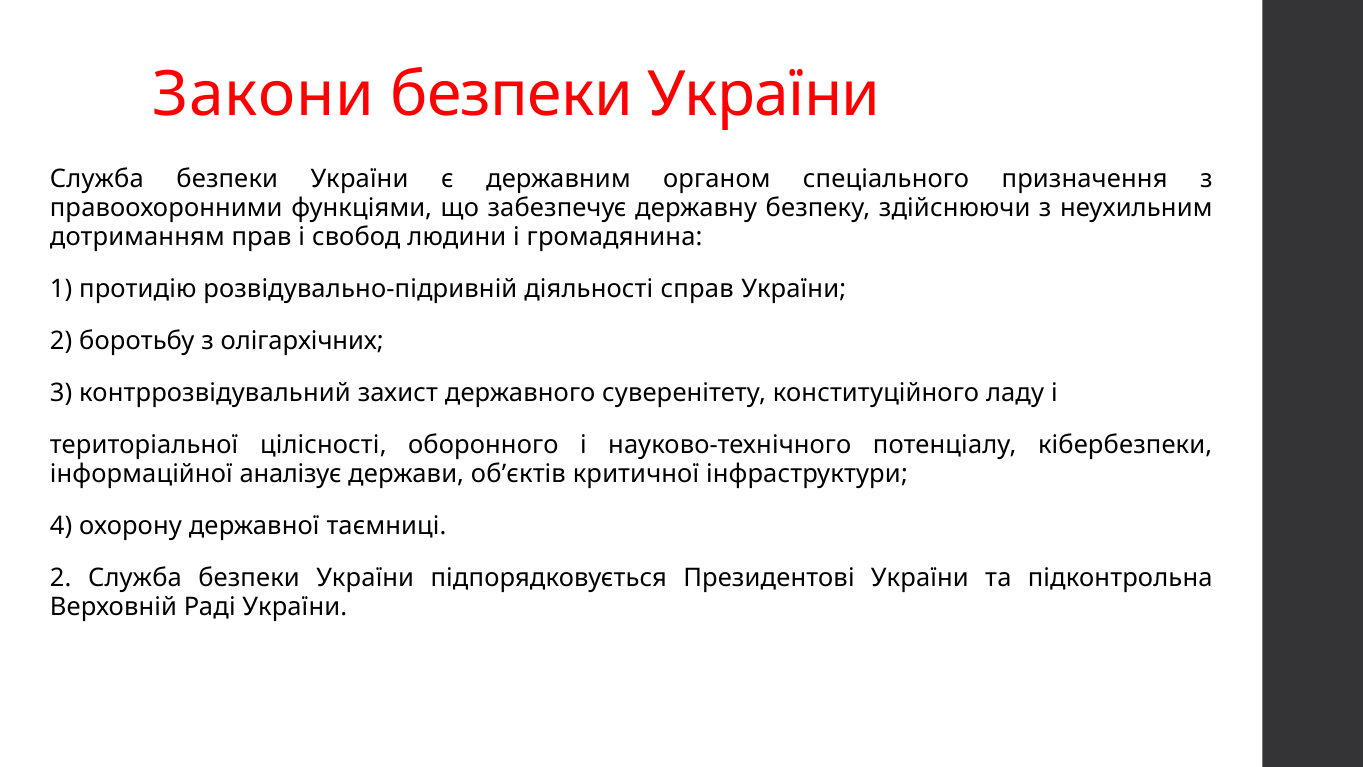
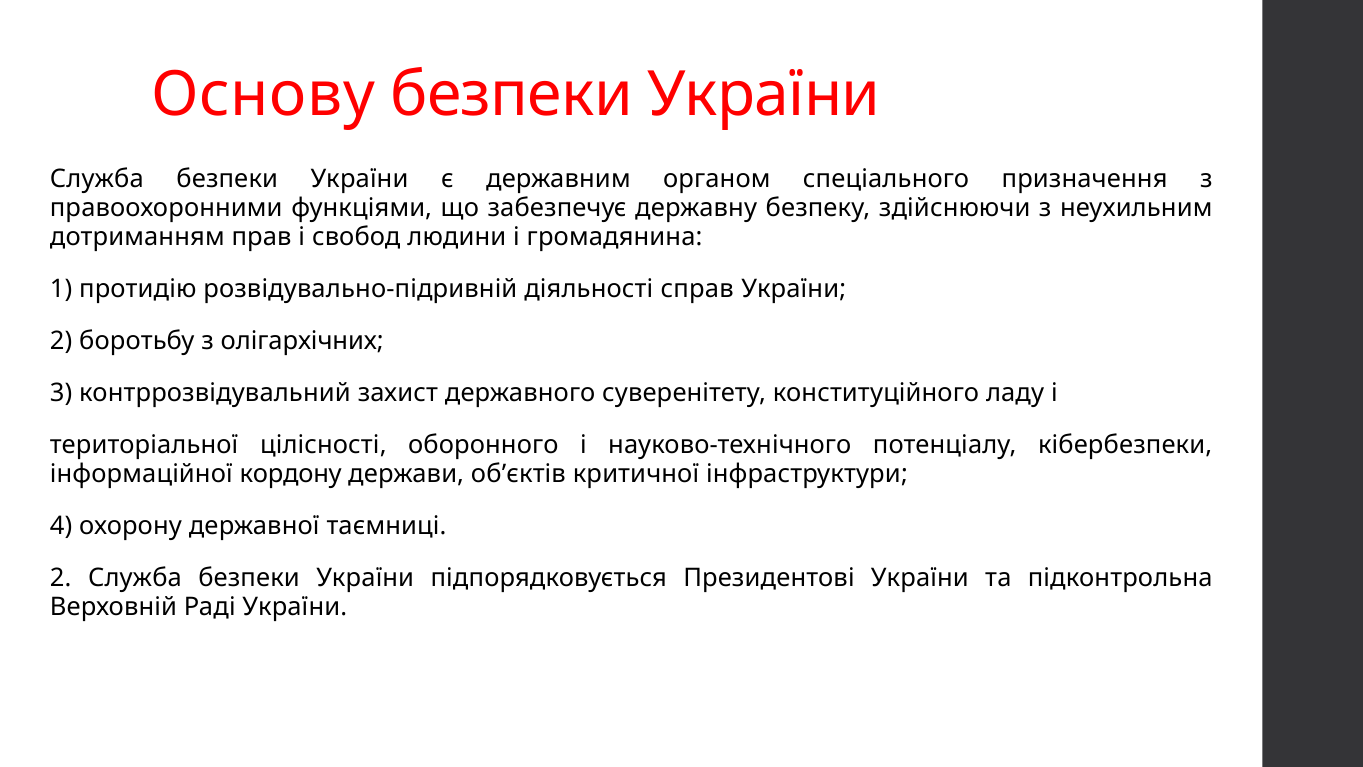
Закони: Закони -> Основу (263, 95)
аналізує: аналізує -> кордону (291, 474)
